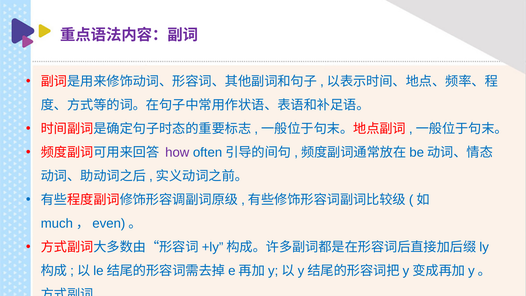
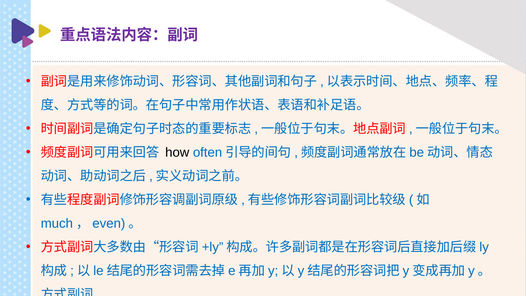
how colour: purple -> black (177, 153)
